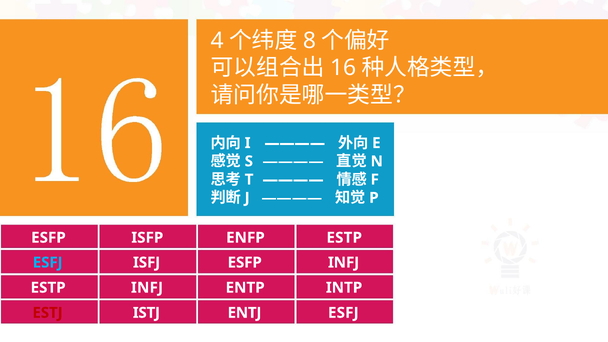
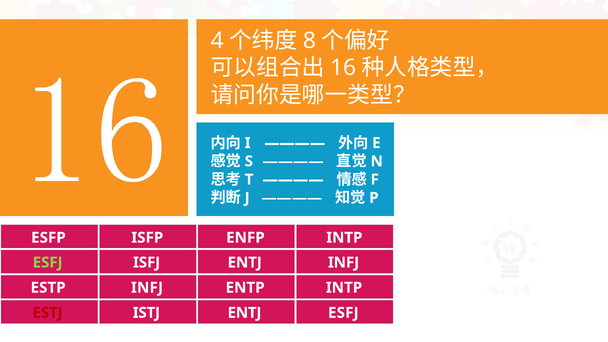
ESTP: ESTP -> INTP (344, 238)
ESFJ colour: light blue -> light green (48, 263)
ESFP: ESFP -> ENTJ (245, 263)
